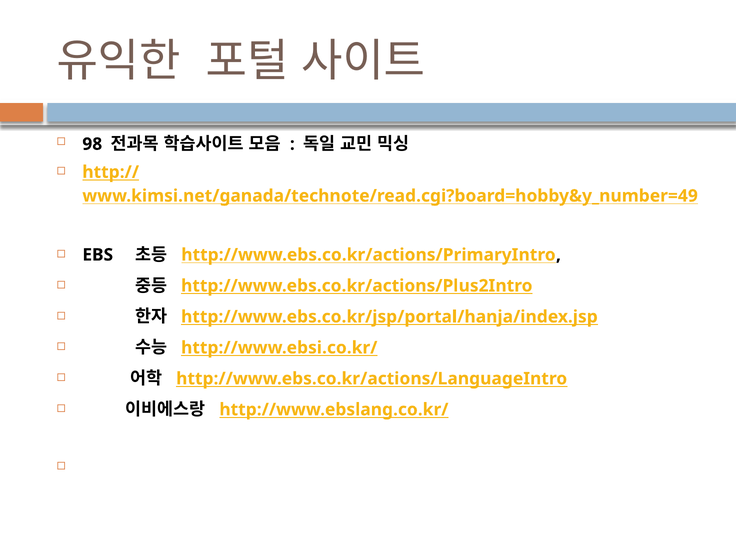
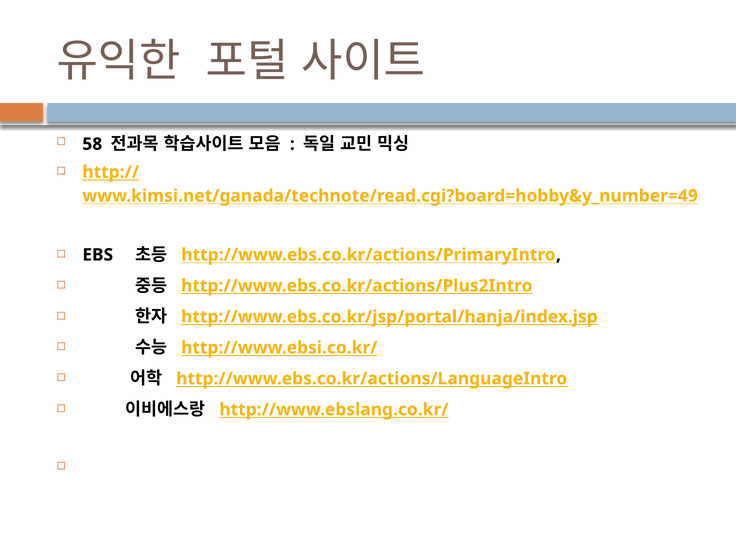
98: 98 -> 58 (92, 144)
